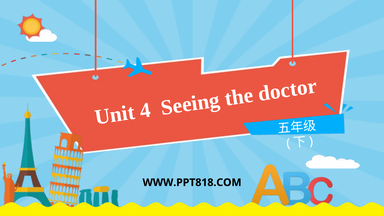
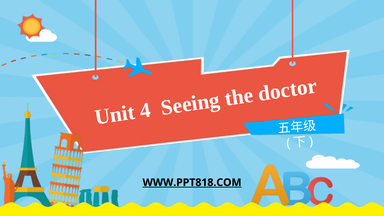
WWW.PPT818.COM underline: none -> present (192, 183)
